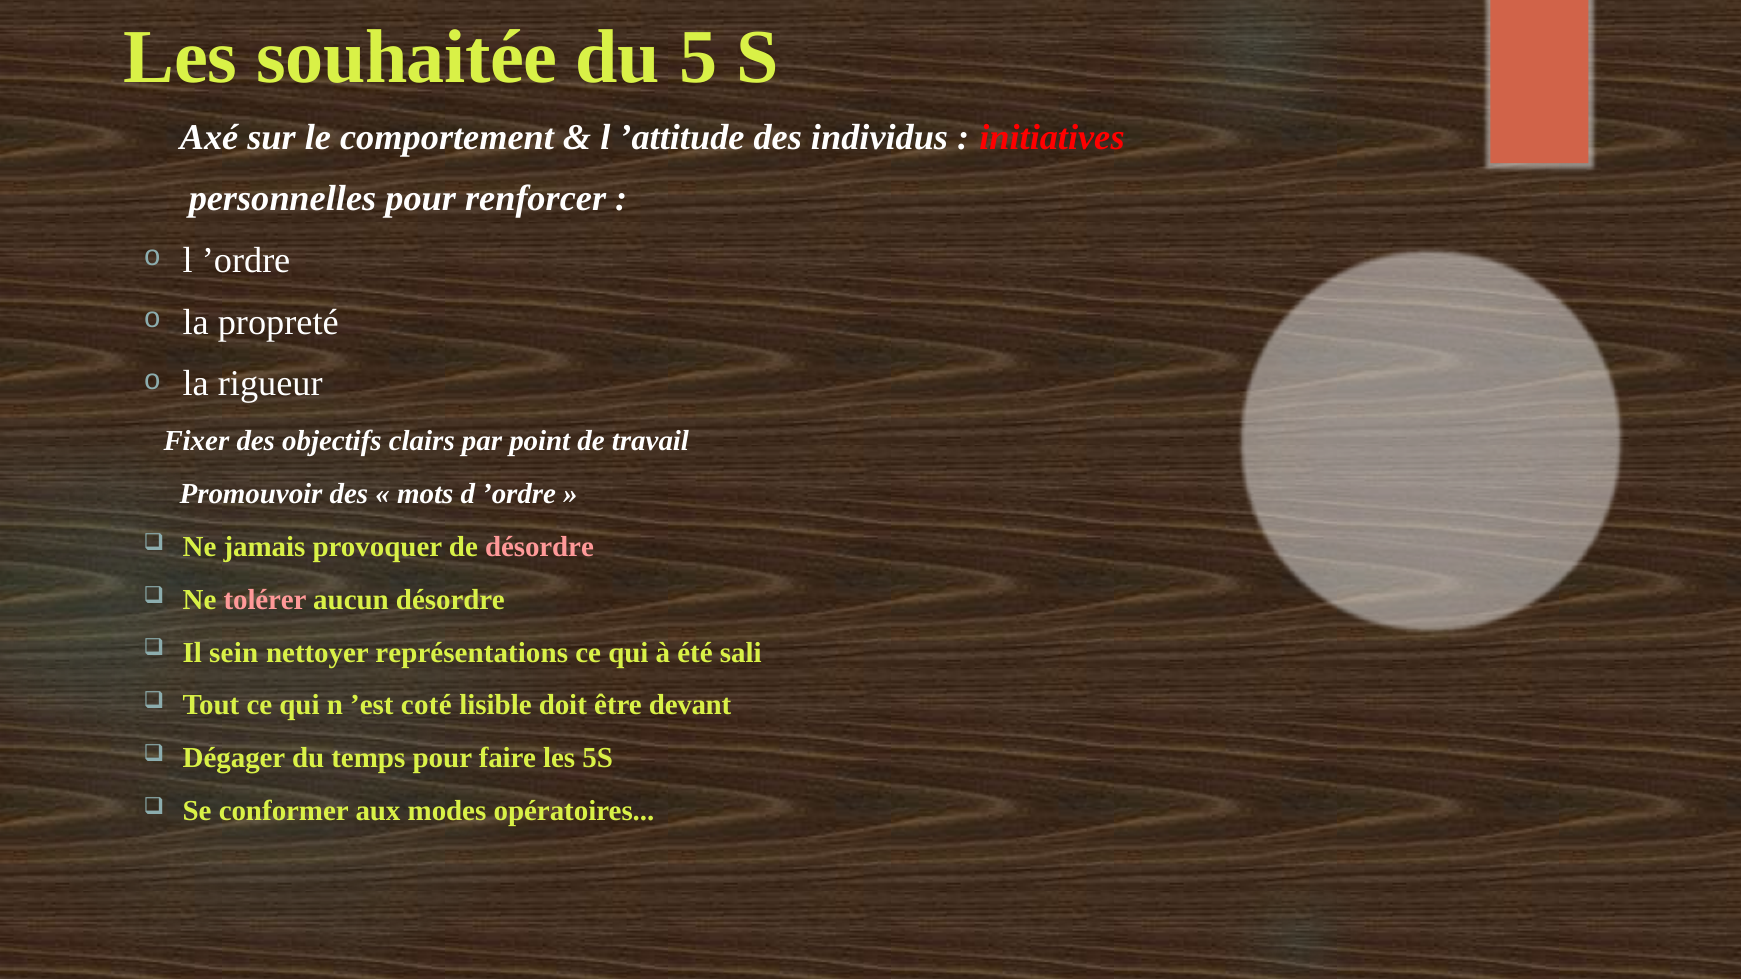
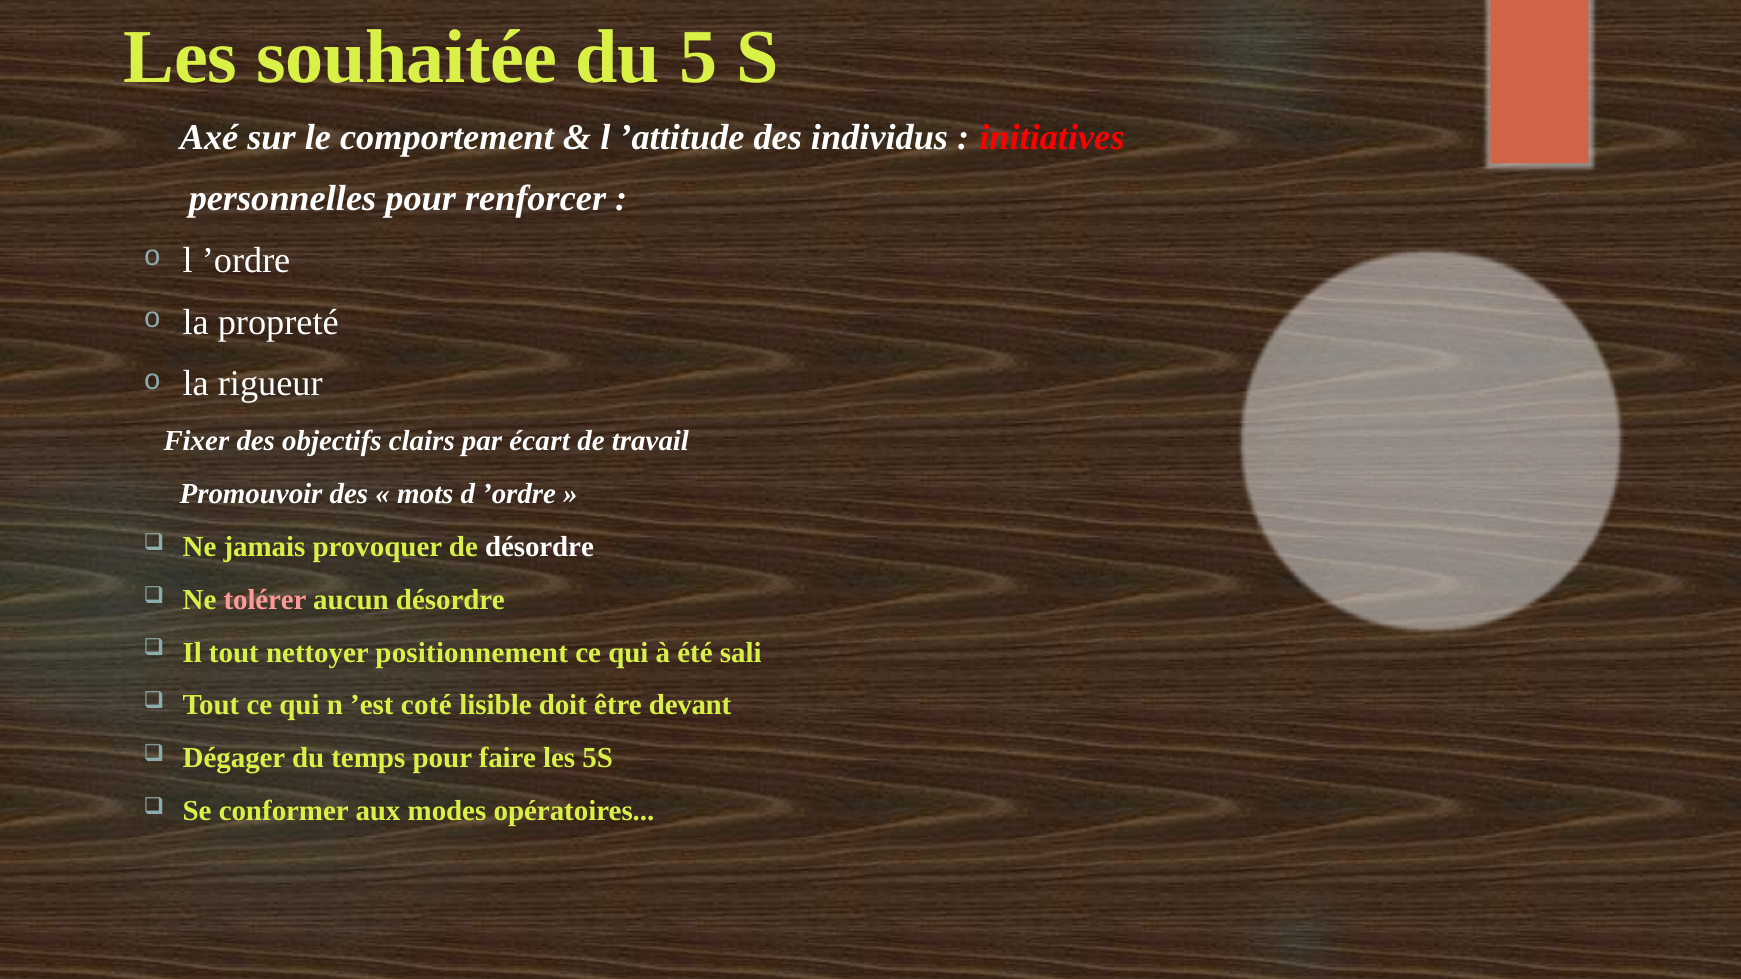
point: point -> écart (540, 441)
désordre colour: pink -> white (539, 547)
Il sein: sein -> tout (234, 653)
représentations: représentations -> positionnement (472, 653)
